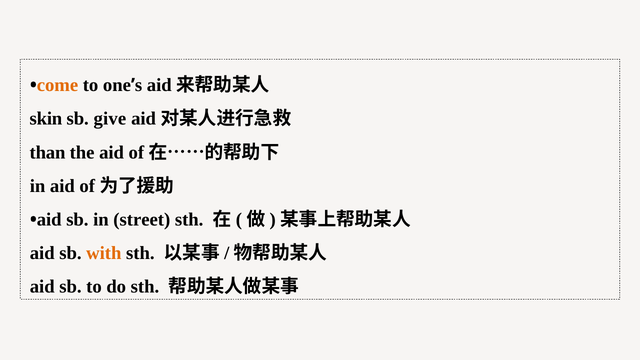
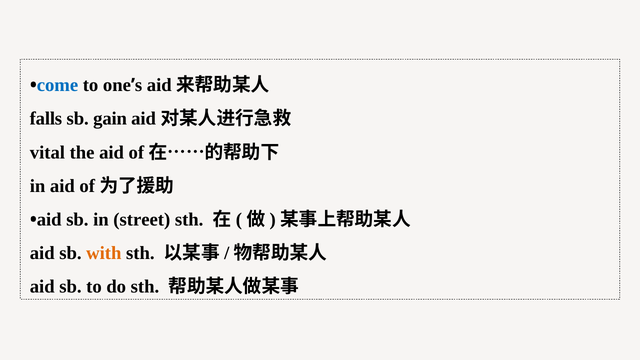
come colour: orange -> blue (57, 85)
skin: skin -> falls (46, 119)
give: give -> gain (110, 119)
than: than -> vital (47, 152)
